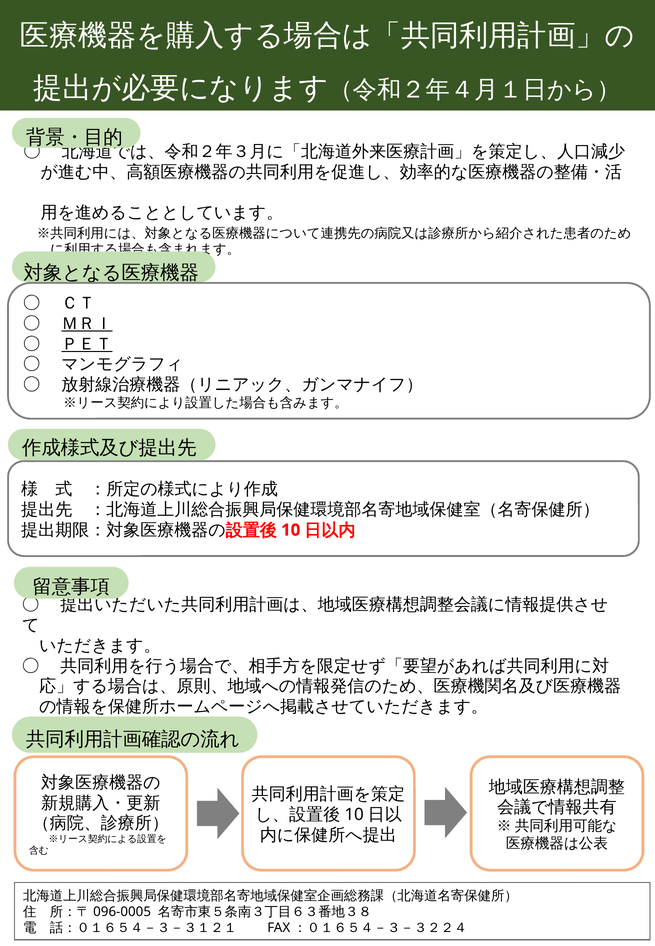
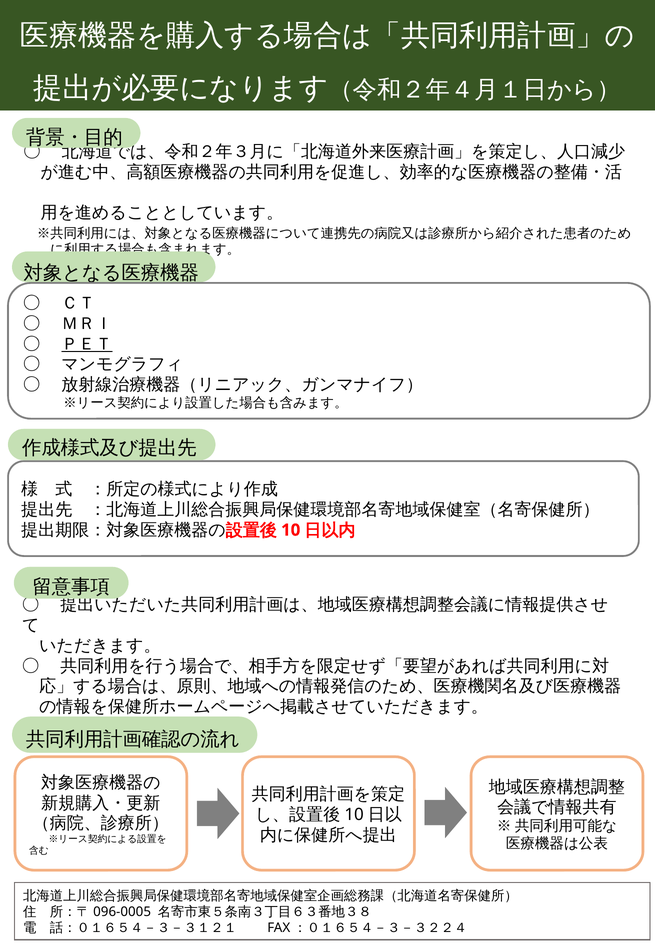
ＭＲＩ underline: present -> none (87, 324)
